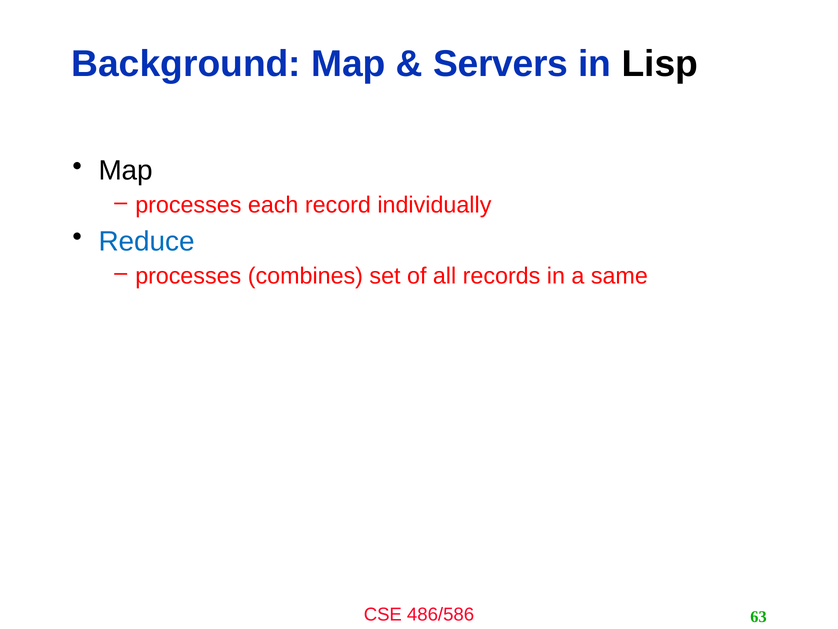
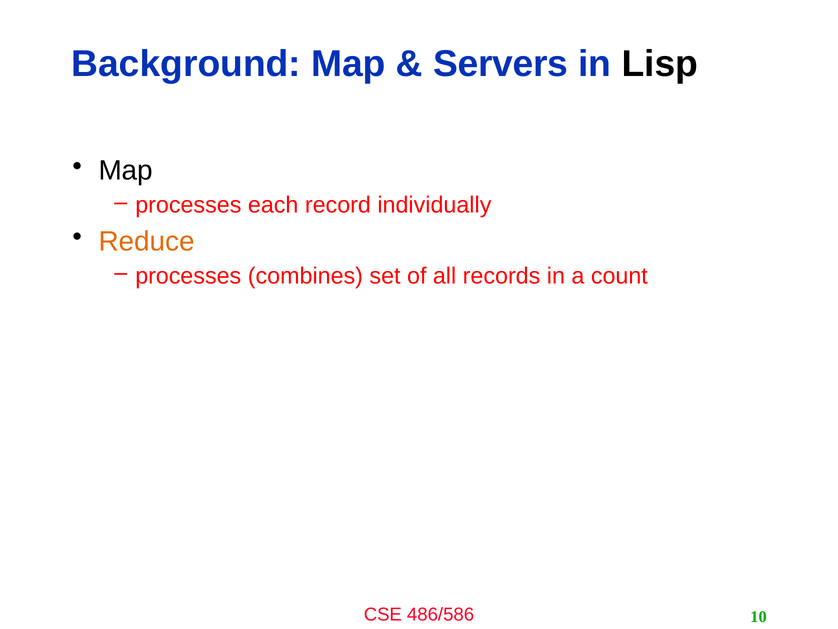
Reduce colour: blue -> orange (147, 241)
same: same -> count (619, 276)
63: 63 -> 10 (759, 616)
